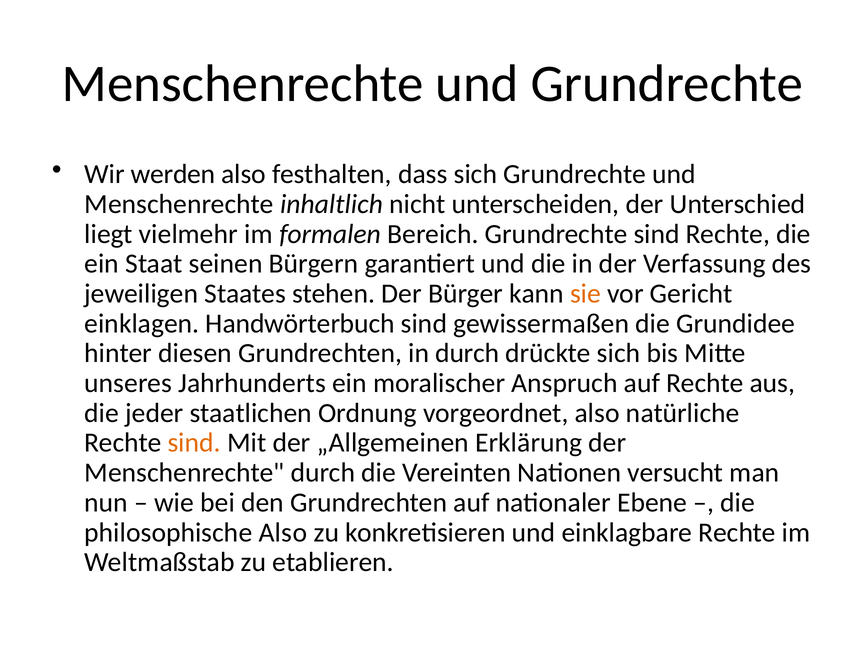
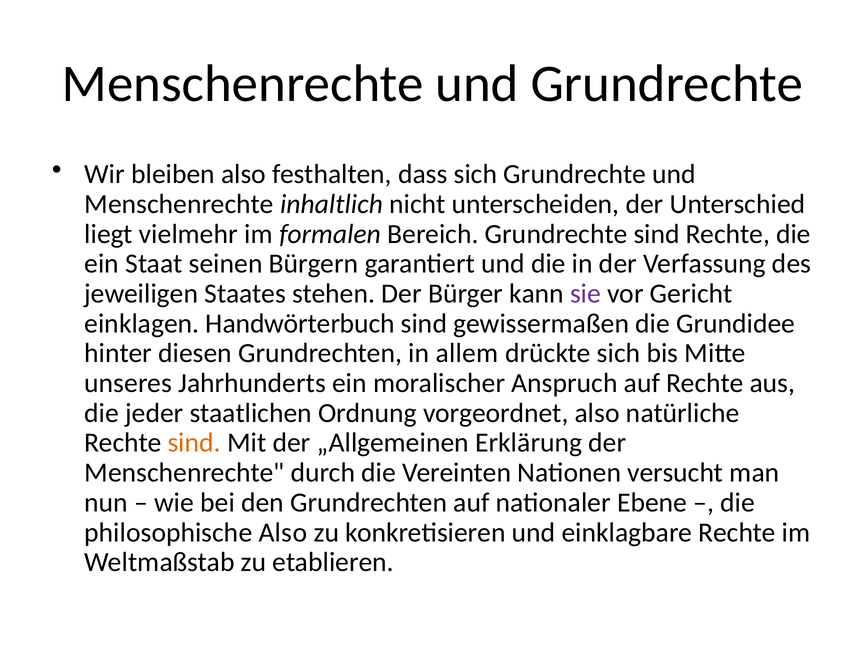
werden: werden -> bleiben (173, 174)
sie colour: orange -> purple (585, 294)
in durch: durch -> allem (467, 354)
